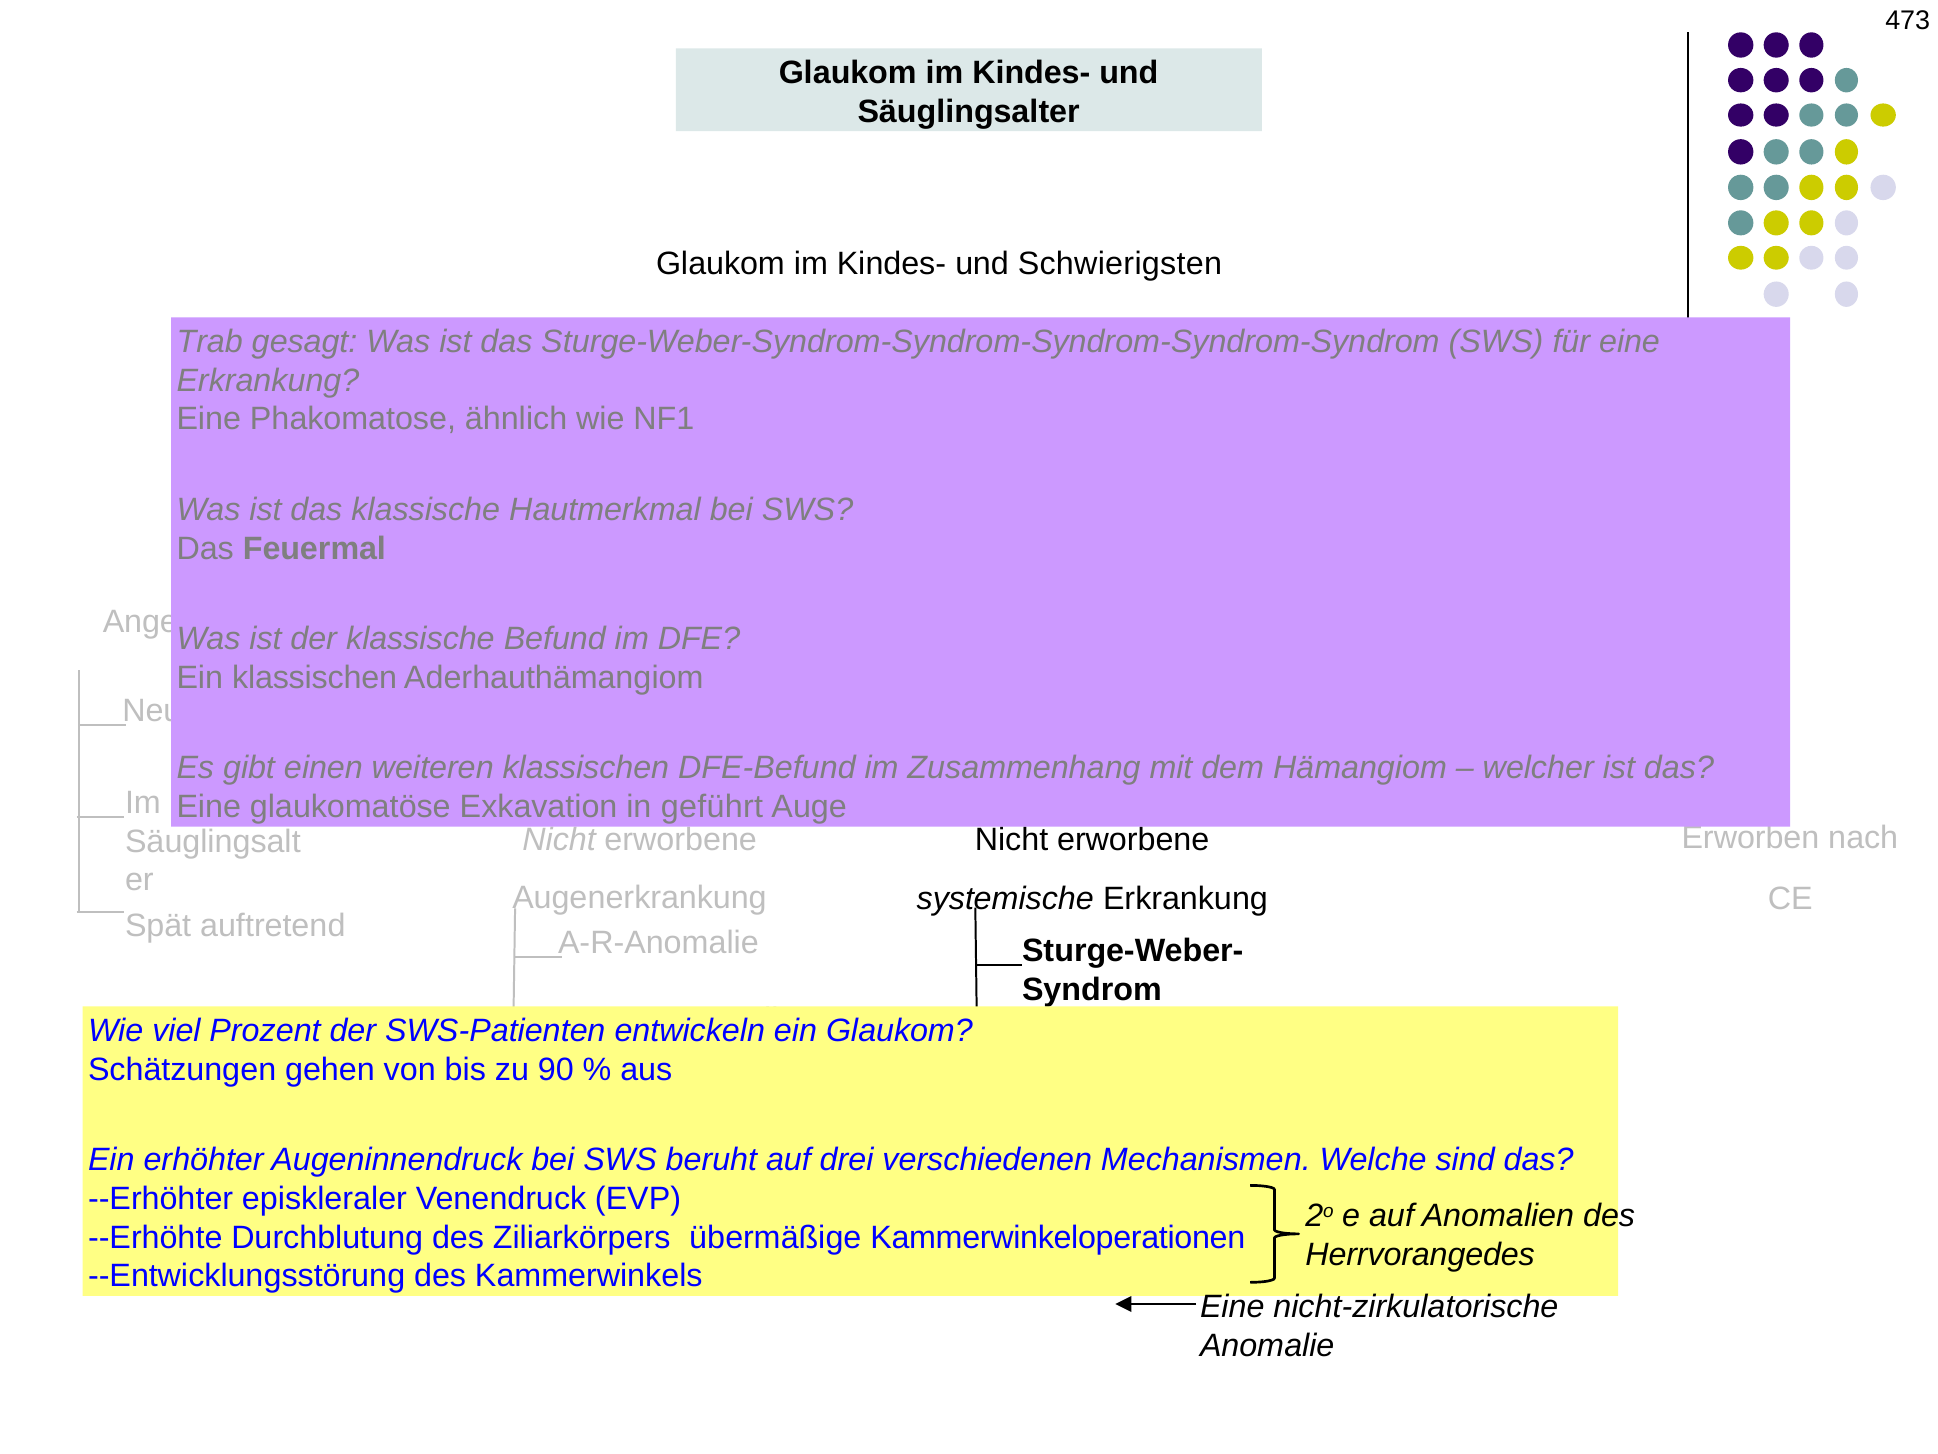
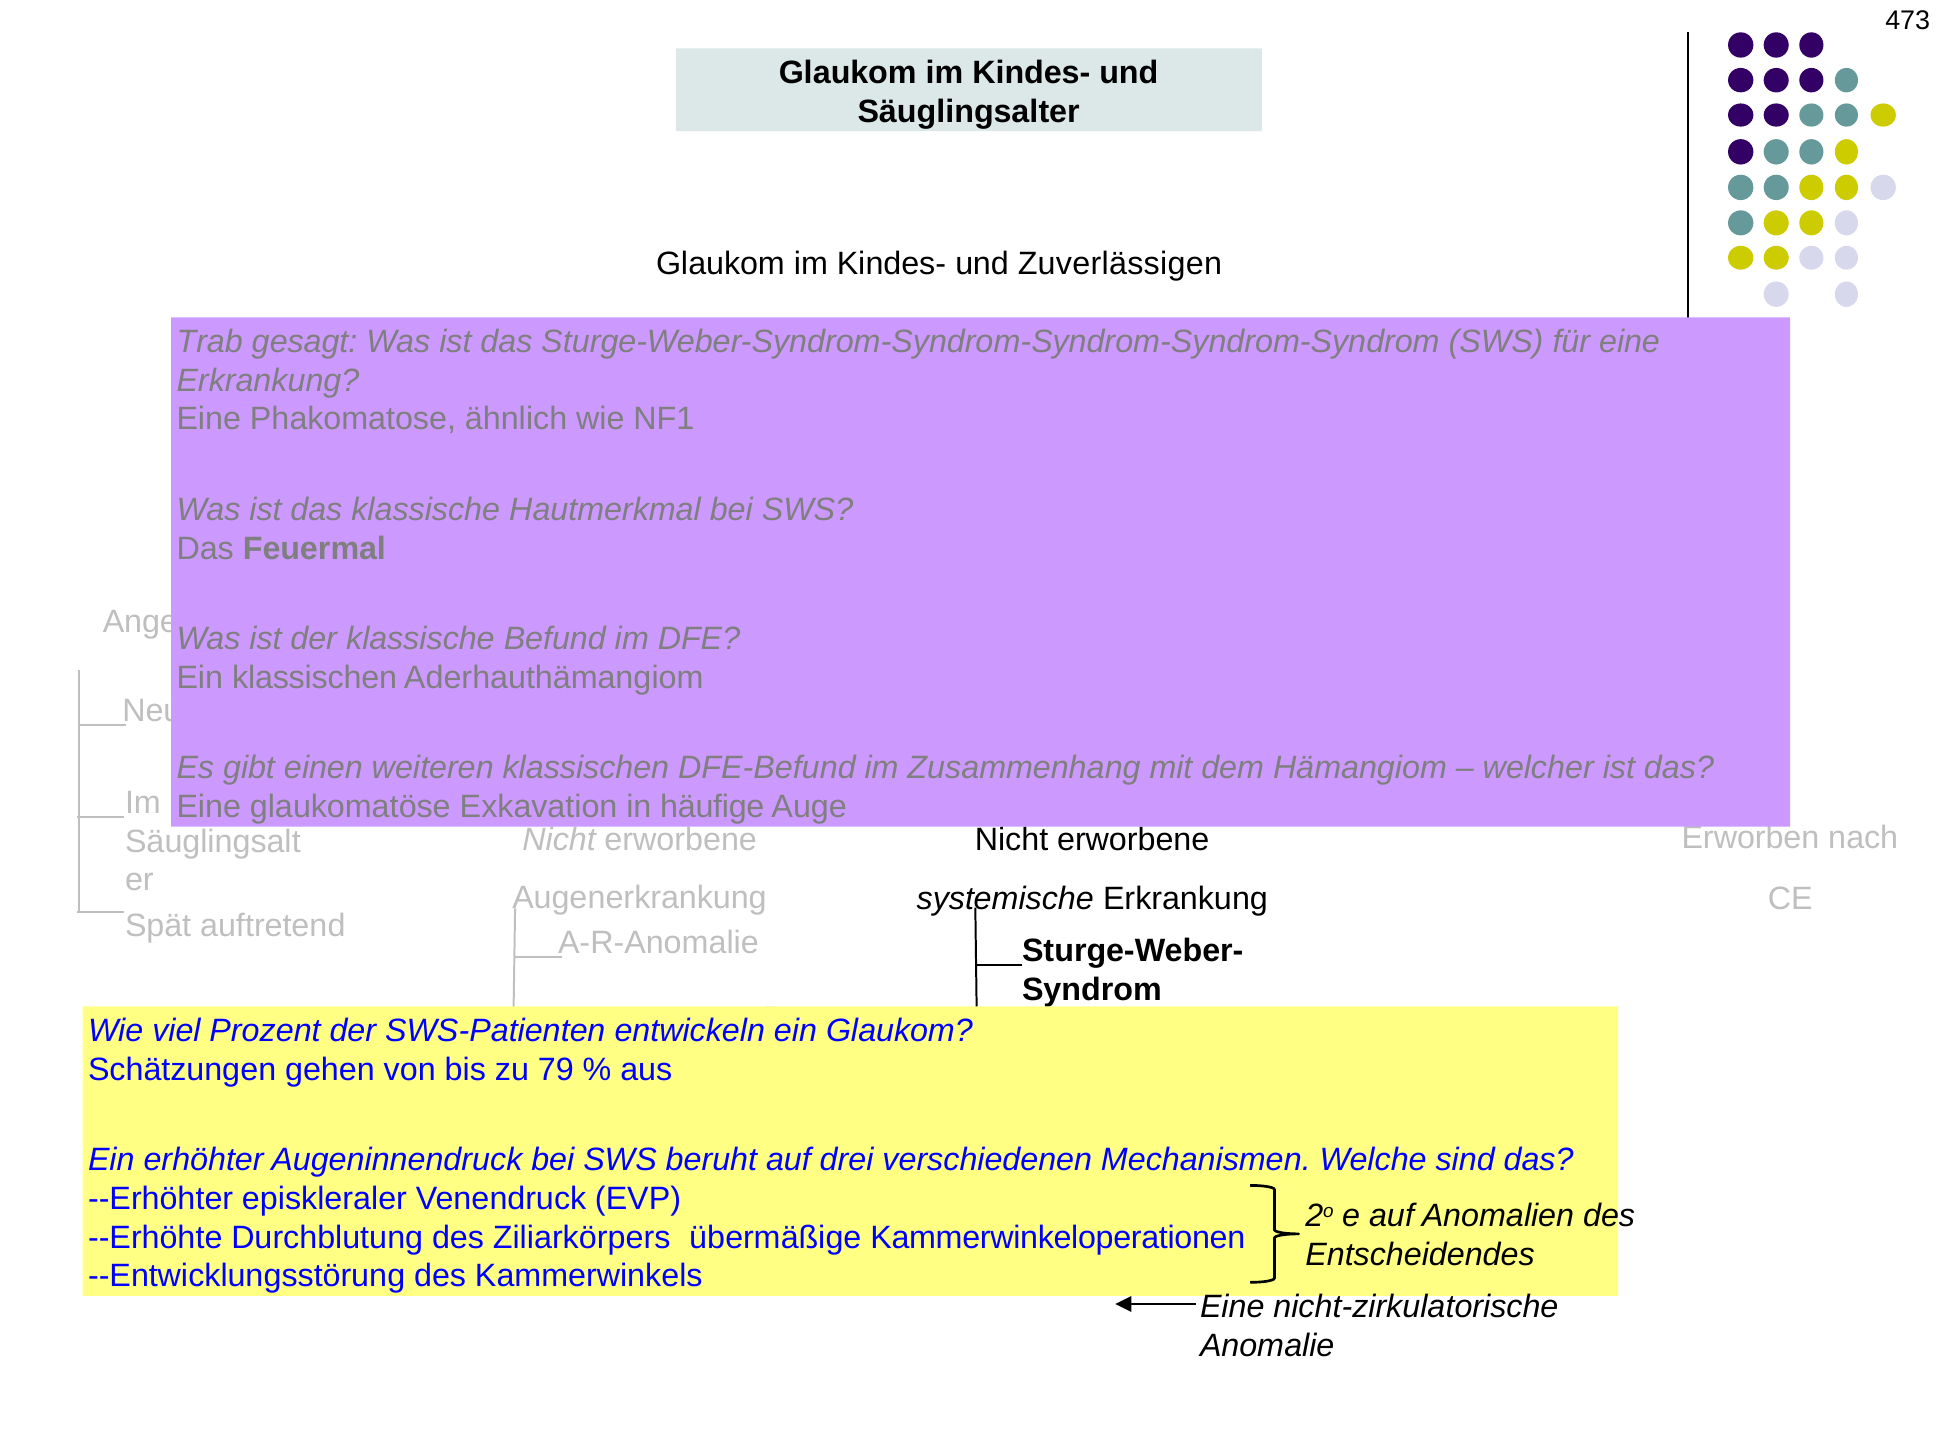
Schwierigsten: Schwierigsten -> Zuverlässigen (1120, 264)
geführt: geführt -> häufige (712, 807)
90: 90 -> 79 (556, 1069)
Herrvorangedes: Herrvorangedes -> Entscheidendes (1420, 1255)
